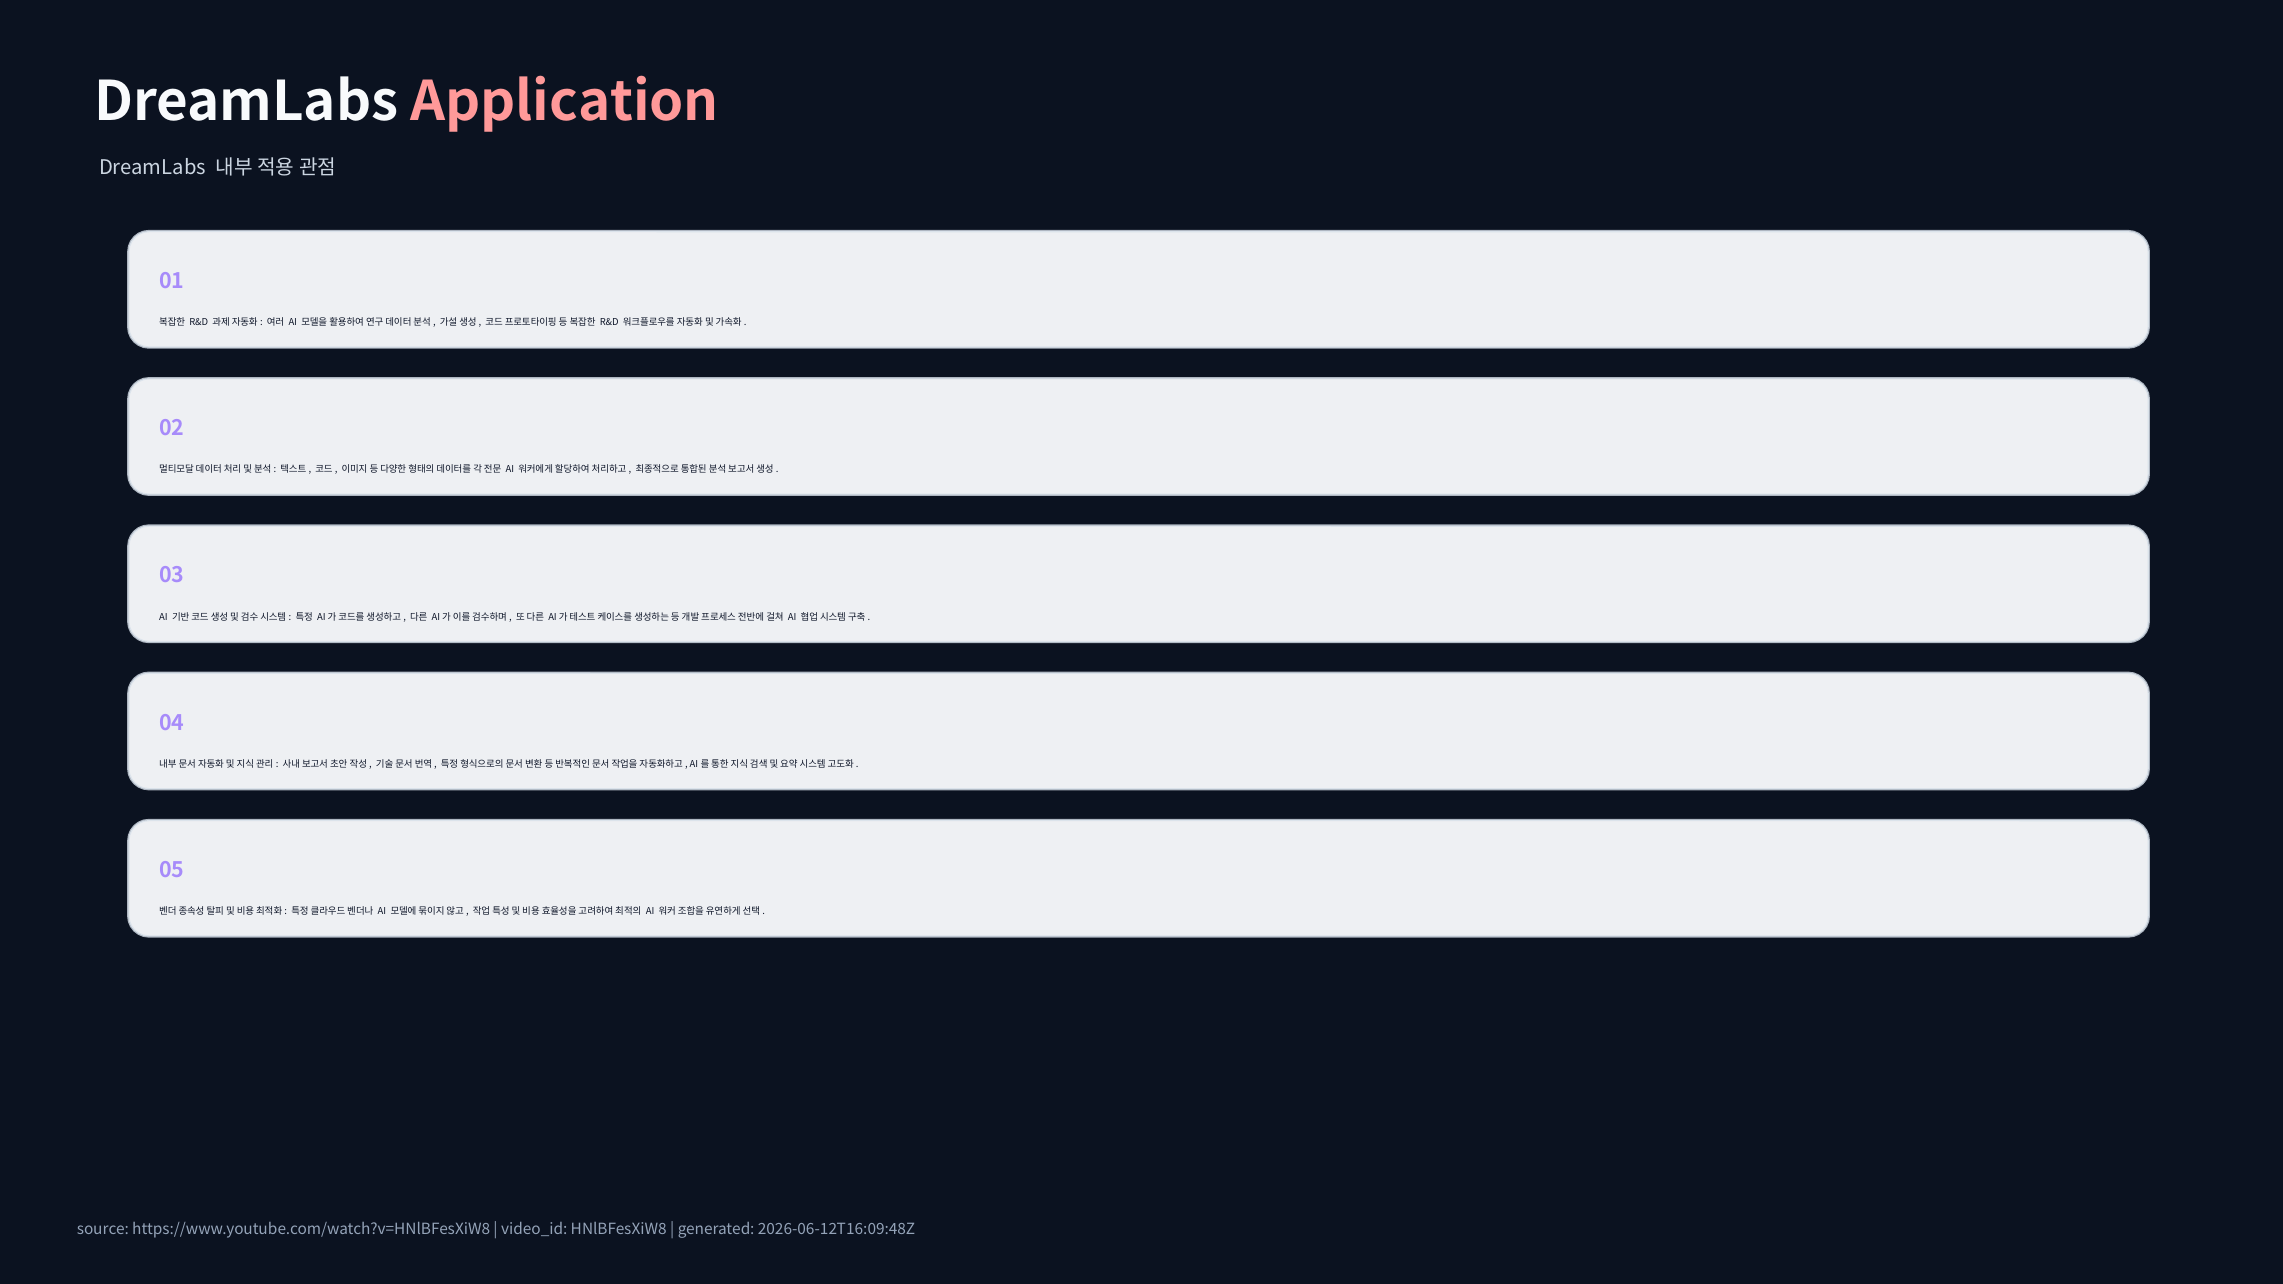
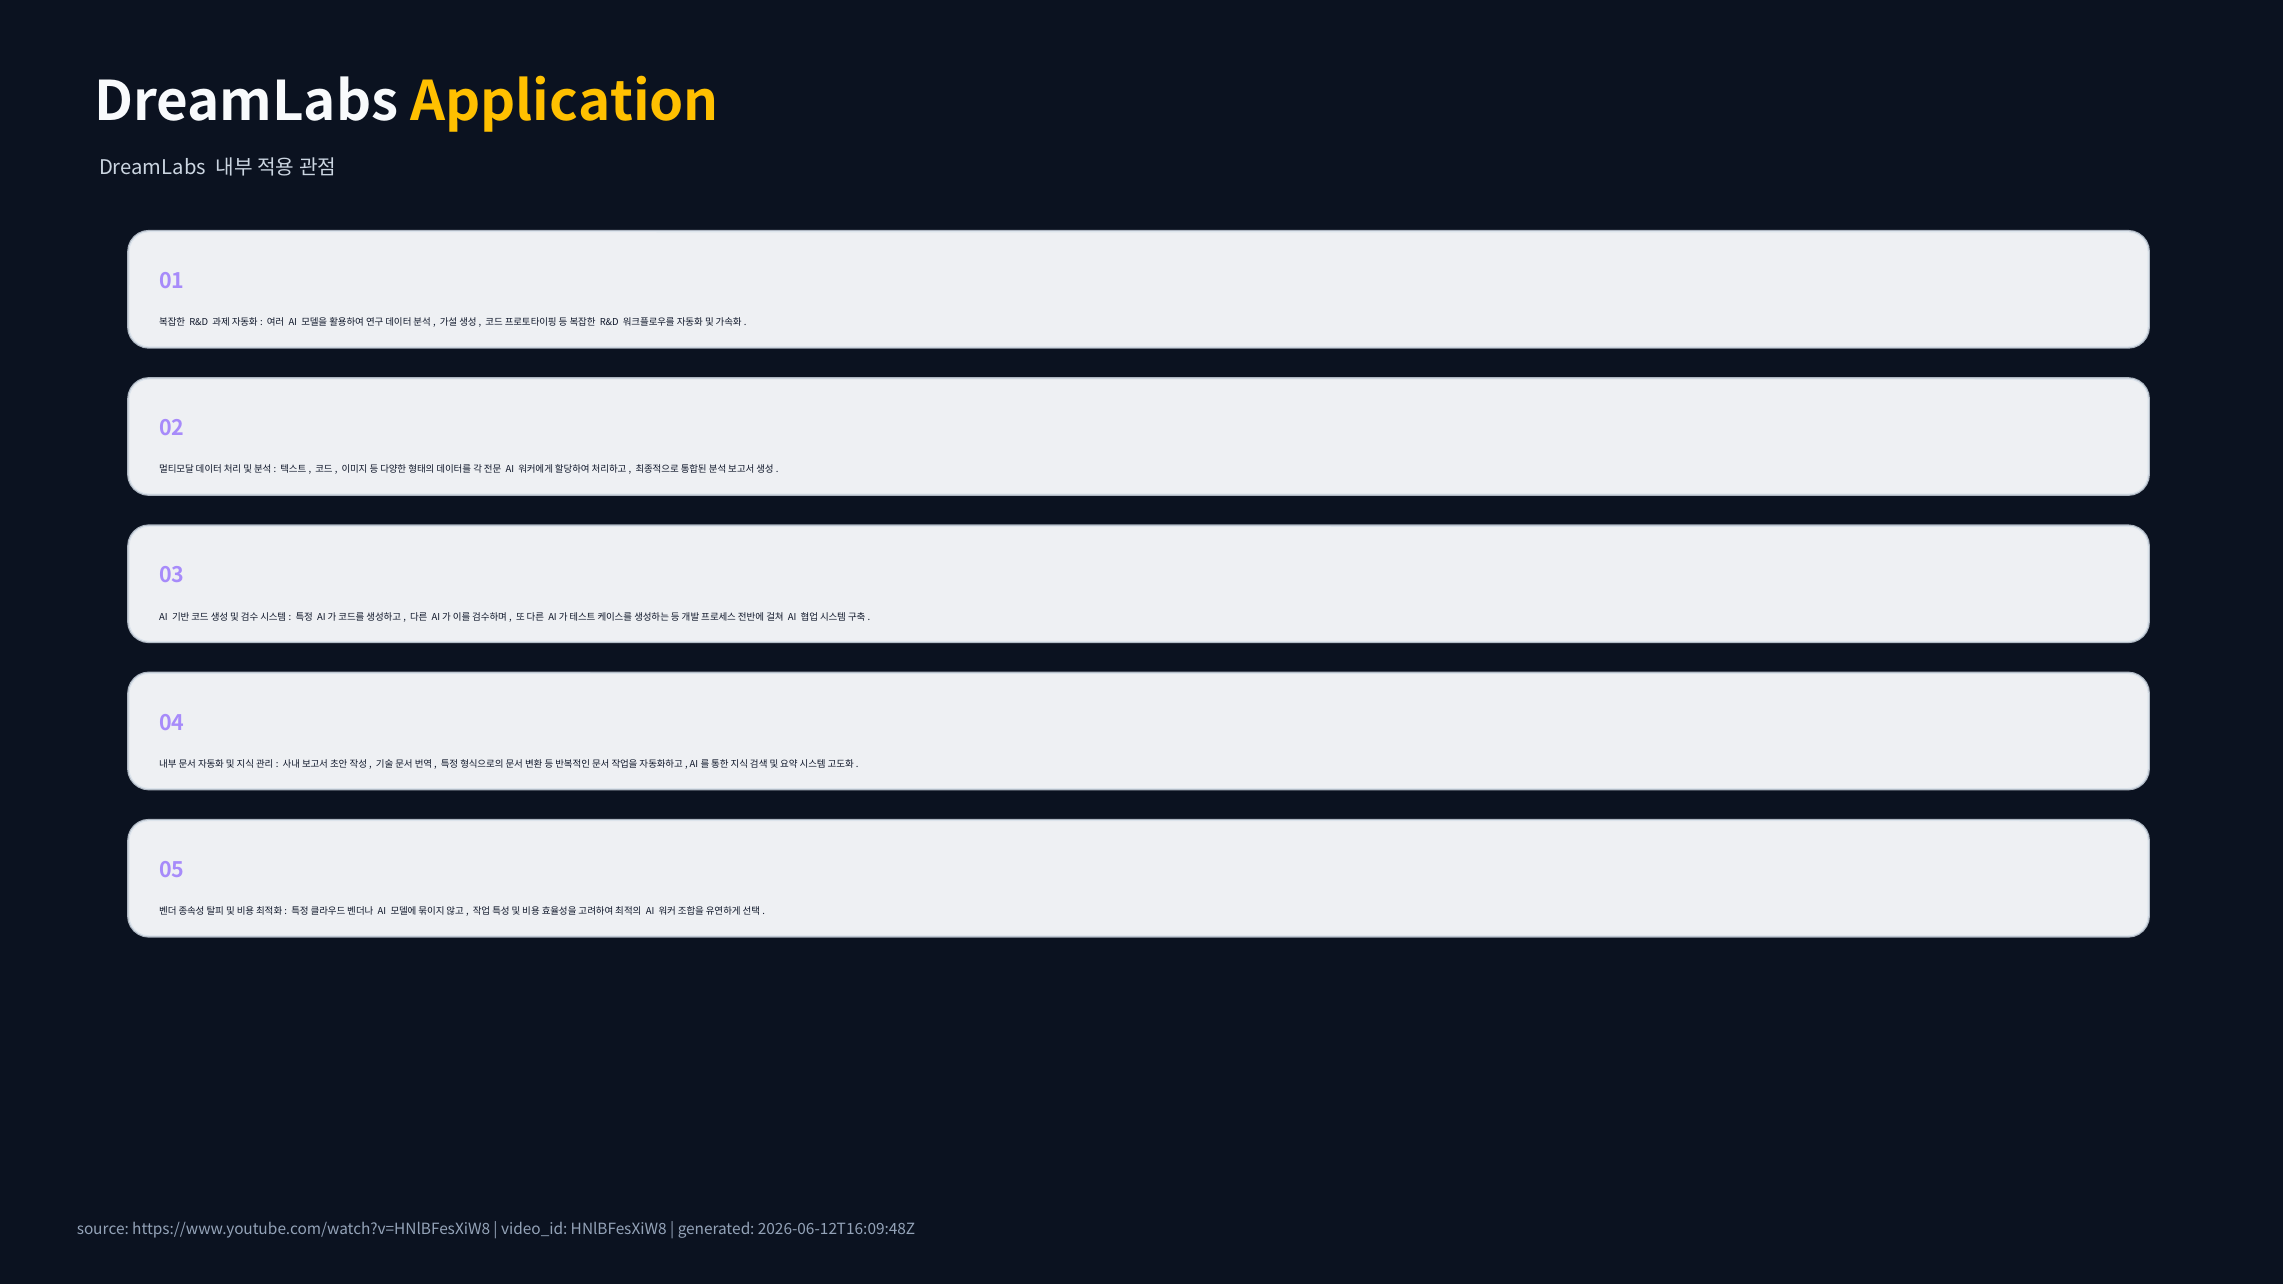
Application colour: pink -> yellow (565, 102)
